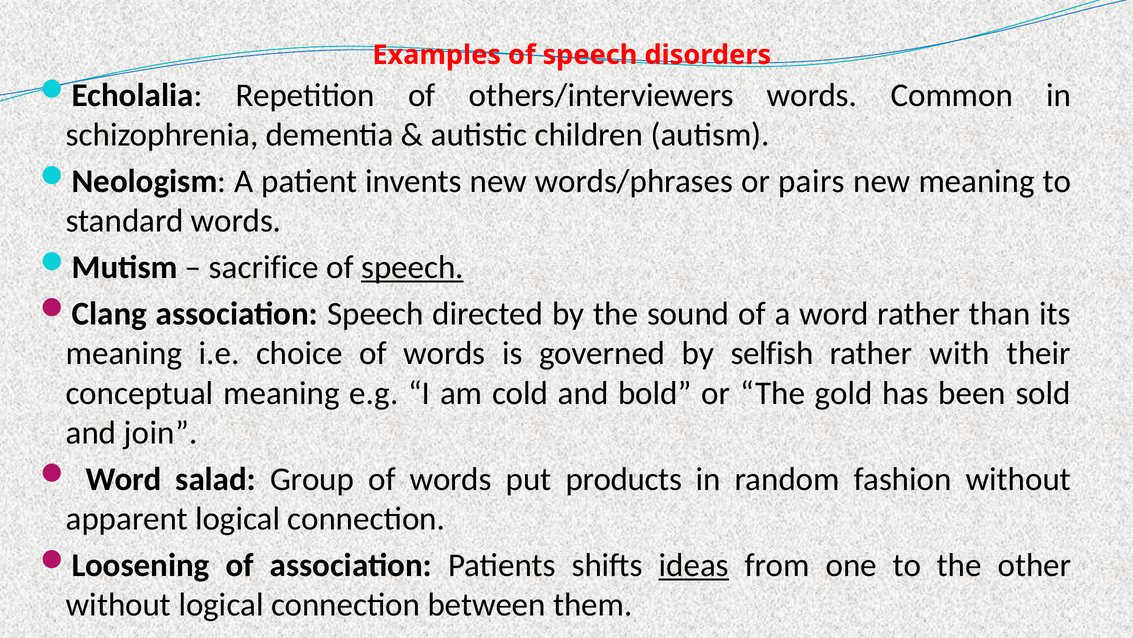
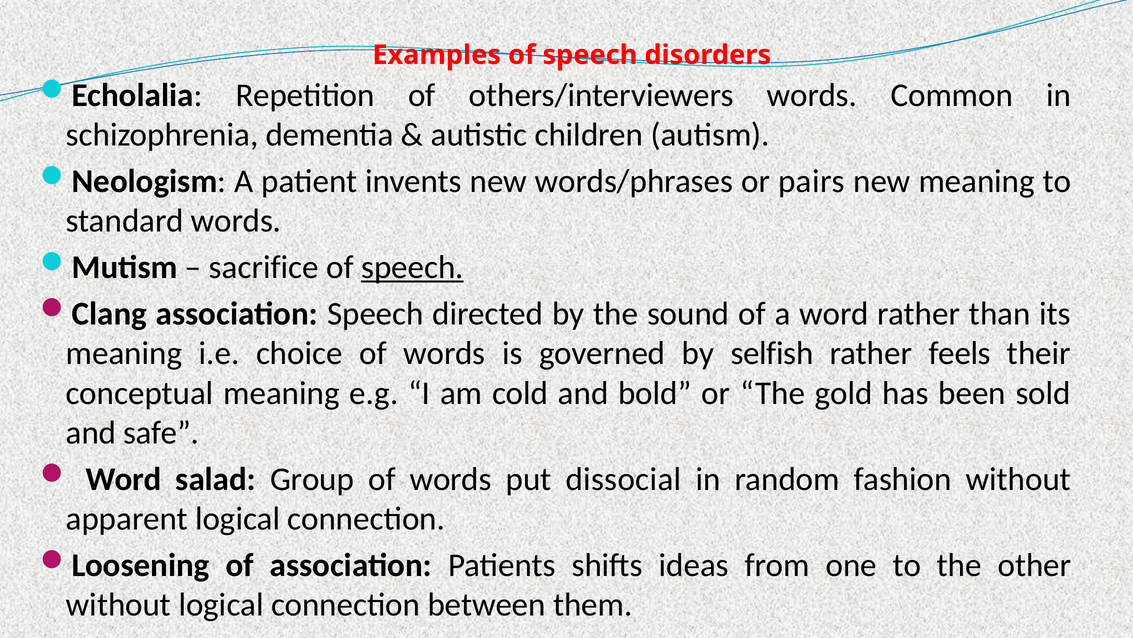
with: with -> feels (960, 353)
join: join -> safe (161, 432)
products: products -> dissocial (624, 479)
ideas underline: present -> none (694, 565)
